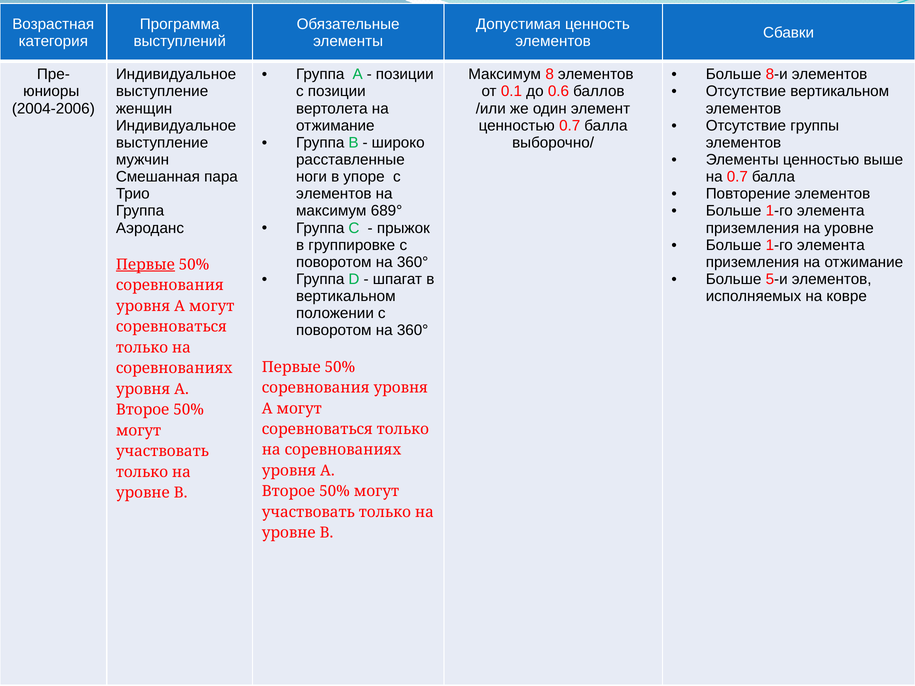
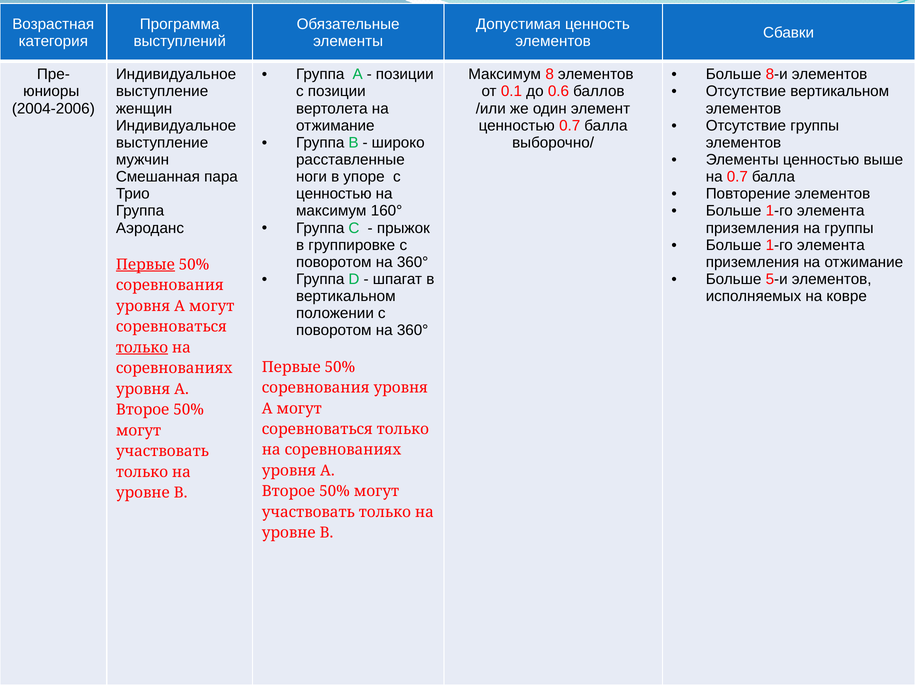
элементов: элементов -> ценностью (334, 194)
689°: 689° -> 160° (387, 211)
приземления на уровне: уровне -> группы (849, 228)
только underline: none -> present (142, 348)
